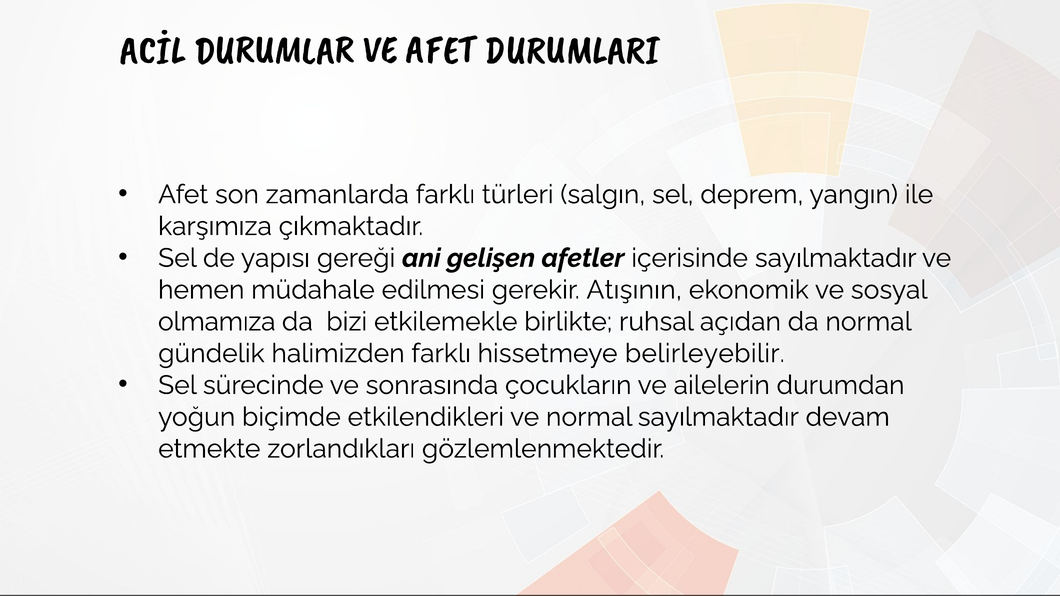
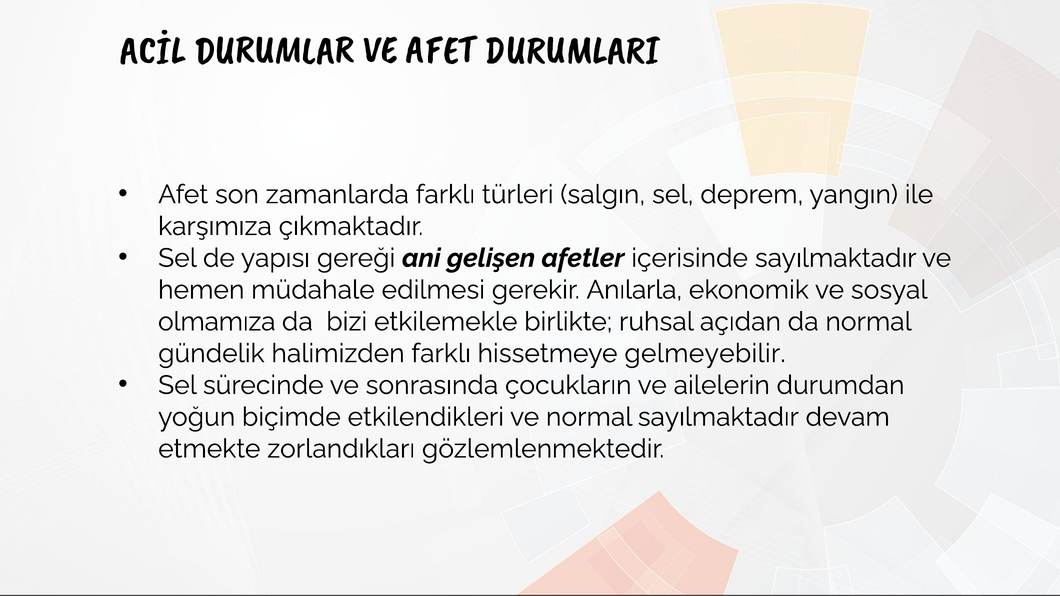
Atışının: Atışının -> Anılarla (634, 290)
belirleyebilir: belirleyebilir -> gelmeyebilir (705, 354)
